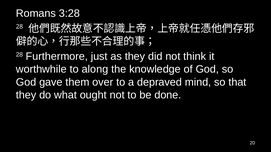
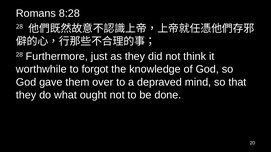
3:28: 3:28 -> 8:28 (69, 13)
along: along -> forgot (95, 69)
